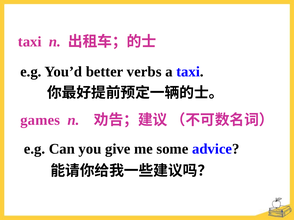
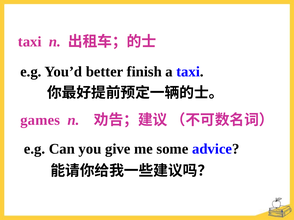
verbs: verbs -> finish (144, 72)
